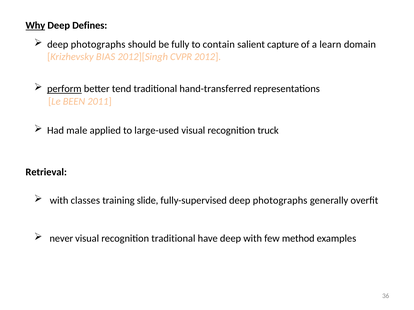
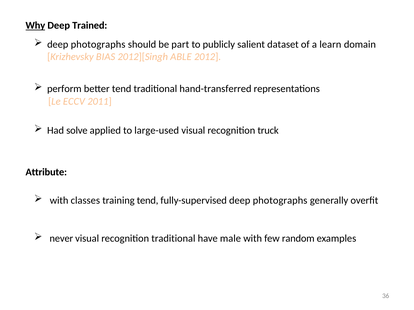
Defines: Defines -> Trained (90, 26)
fully: fully -> part (180, 45)
contain: contain -> publicly (219, 45)
capture: capture -> dataset (283, 45)
CVPR: CVPR -> ABLE (181, 57)
perform underline: present -> none (64, 89)
BEEN: BEEN -> ECCV (74, 101)
male: male -> solve (77, 131)
Retrieval: Retrieval -> Attribute (46, 172)
training slide: slide -> tend (148, 201)
have deep: deep -> male (230, 239)
method: method -> random (298, 239)
